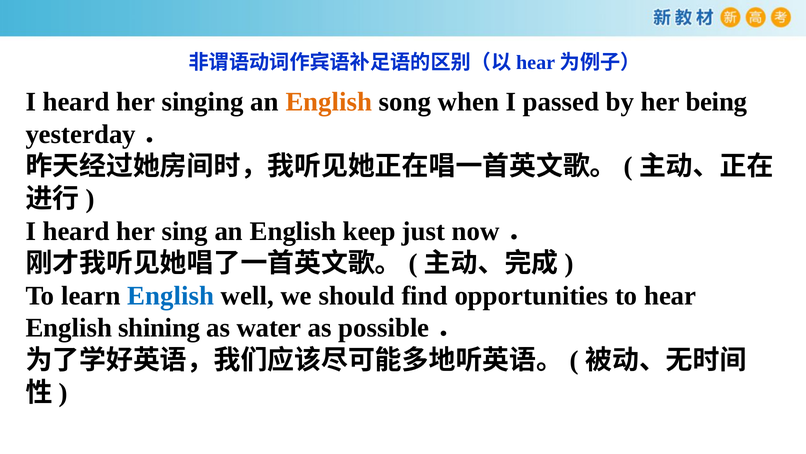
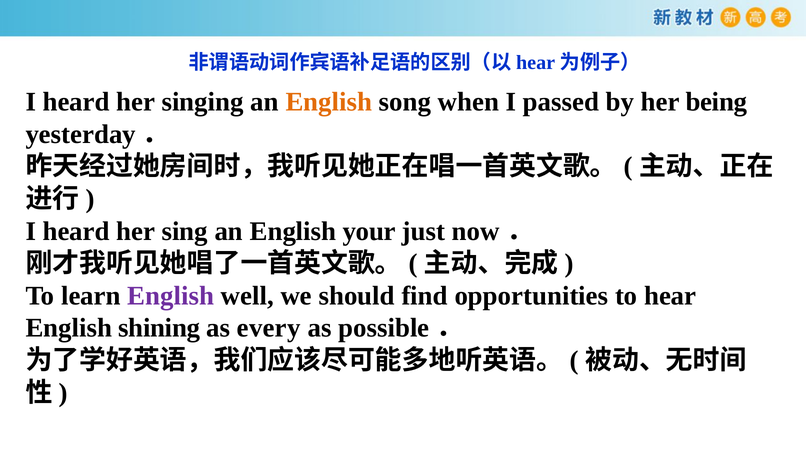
keep: keep -> your (369, 231)
English colour: blue -> purple (171, 295)
water: water -> every (269, 328)
